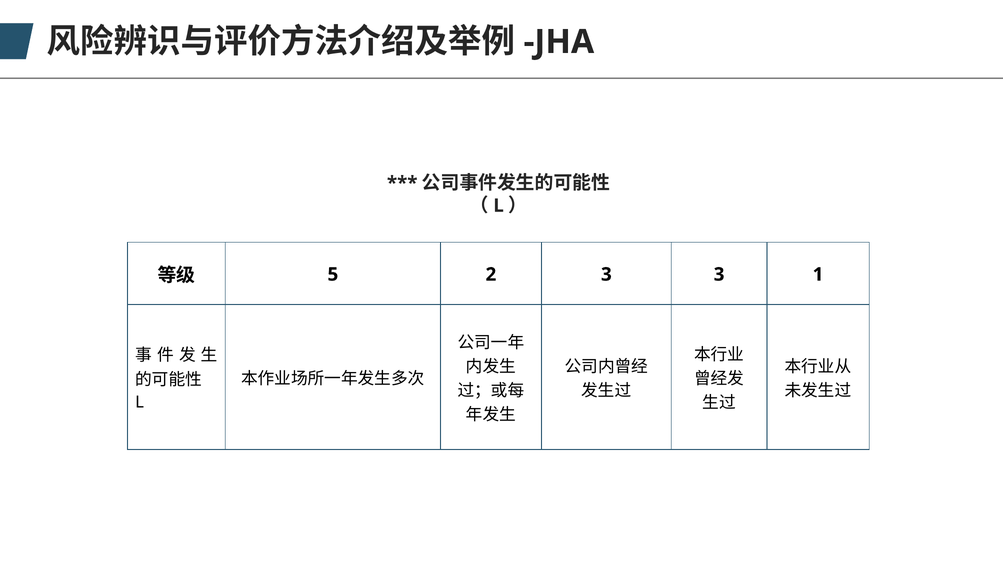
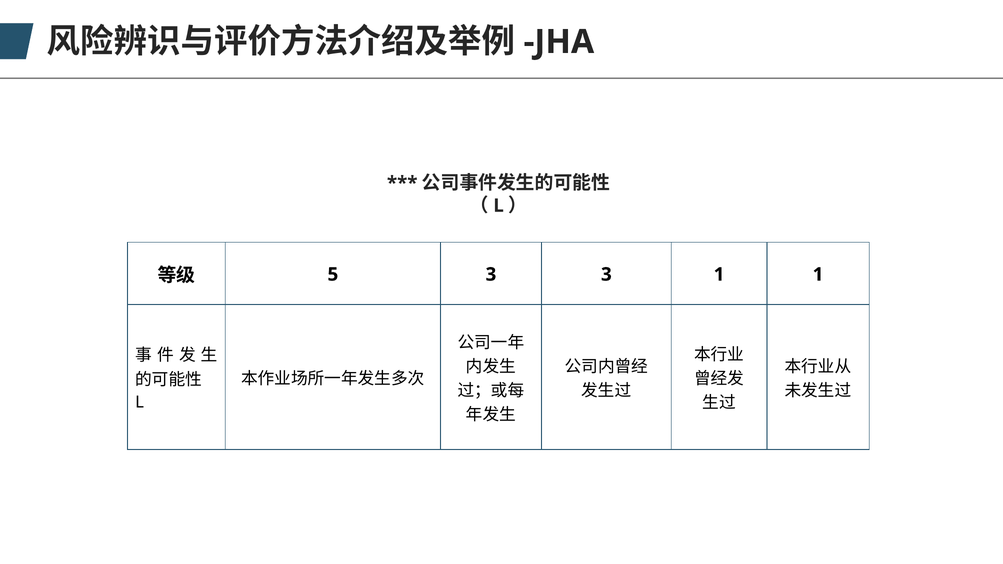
5 2: 2 -> 3 (491, 275)
3 3: 3 -> 1 (719, 275)
